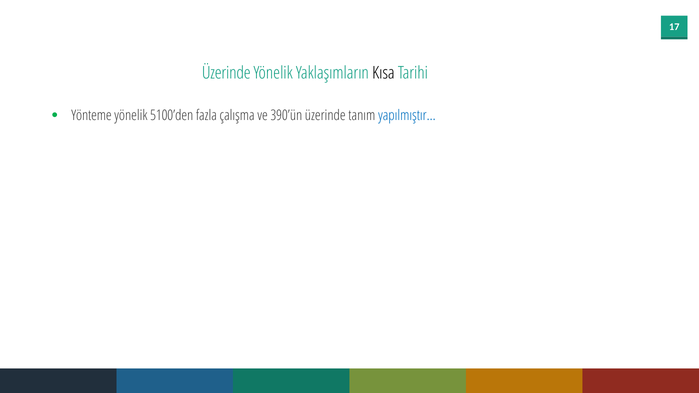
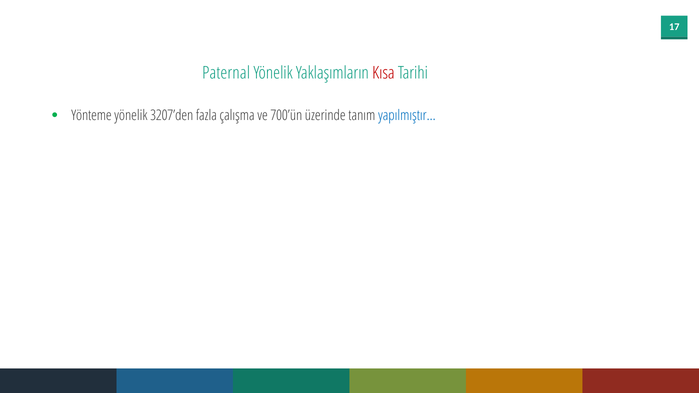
Üzerinde: Üzerinde -> Paternal (226, 73)
Kısa colour: black -> red (383, 73)
5100’den: 5100’den -> 3207’den (172, 116)
390’ün: 390’ün -> 700’ün (286, 116)
